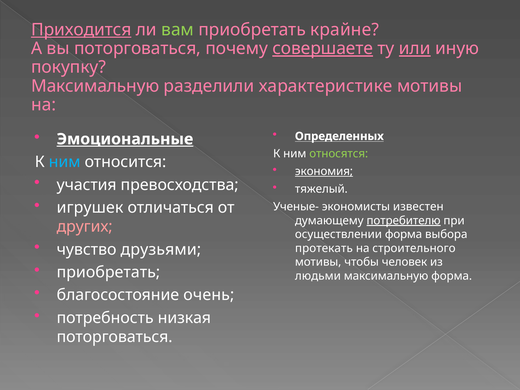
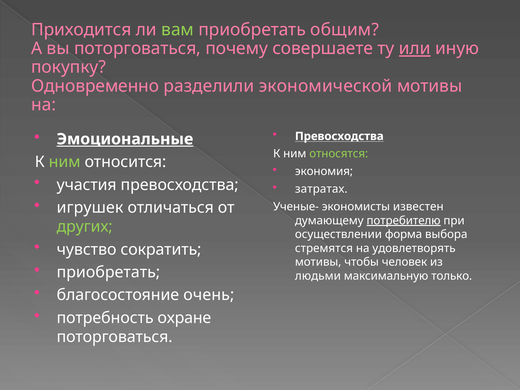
Приходится underline: present -> none (81, 30)
крайне: крайне -> общим (345, 30)
совершаете underline: present -> none (323, 49)
Максимальную: Максимальную -> Одновременно (95, 86)
характеристике: характеристике -> экономической (326, 86)
Определенных: Определенных -> Превосходства (339, 136)
ним colour: light blue -> light green (65, 162)
экономия underline: present -> none (324, 171)
тяжелый: тяжелый -> затратах (321, 189)
других colour: pink -> light green (85, 227)
друзьями: друзьями -> сократить (161, 249)
протекать: протекать -> стремятся (324, 248)
строительного: строительного -> удовлетворять (414, 248)
максимальную форма: форма -> только (452, 276)
низкая: низкая -> охране (184, 318)
